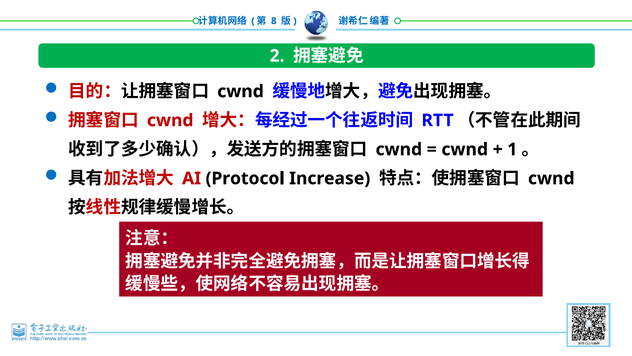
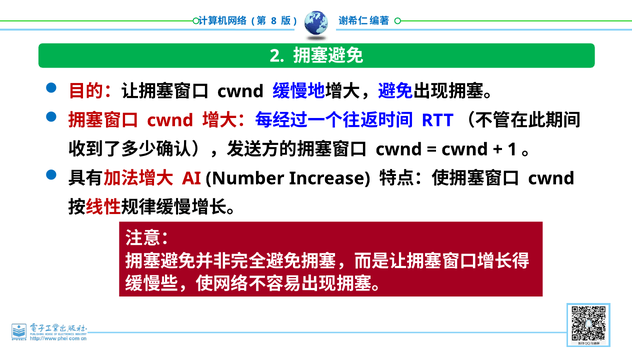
Protocol: Protocol -> Number (245, 178)
